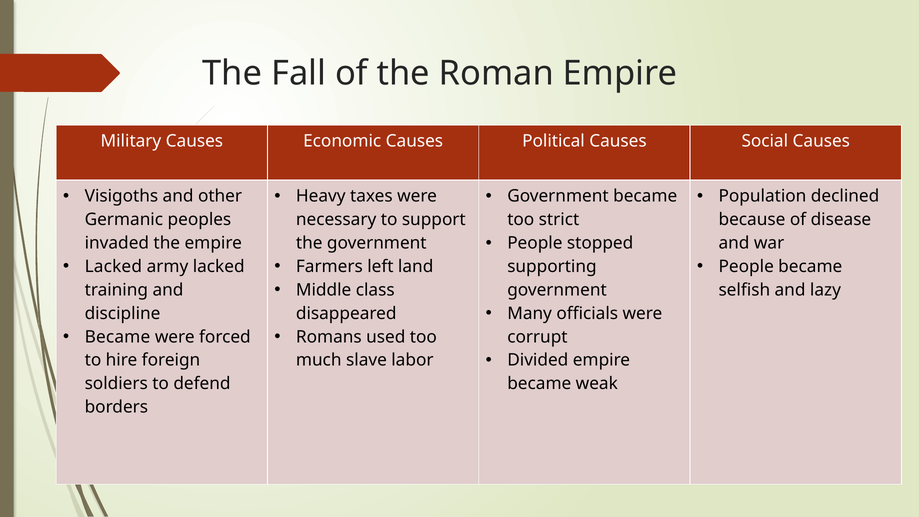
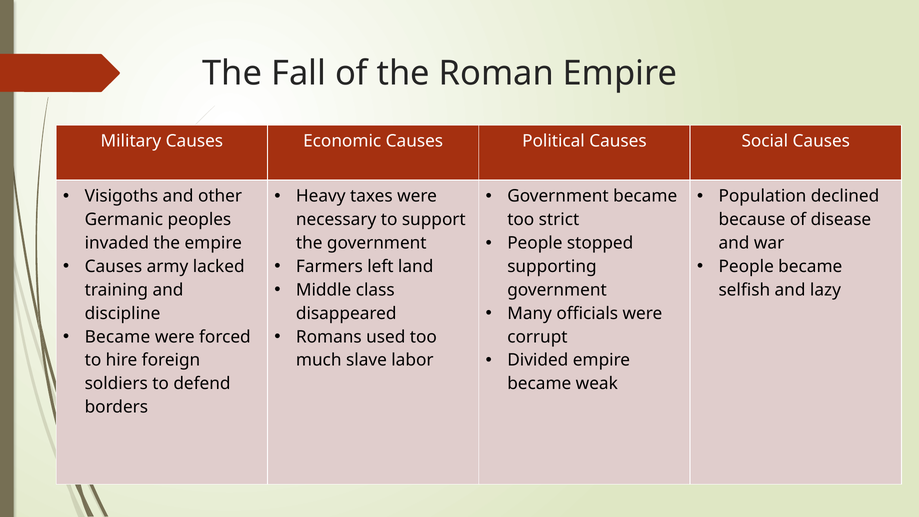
Lacked: Lacked -> Causes (113, 266)
